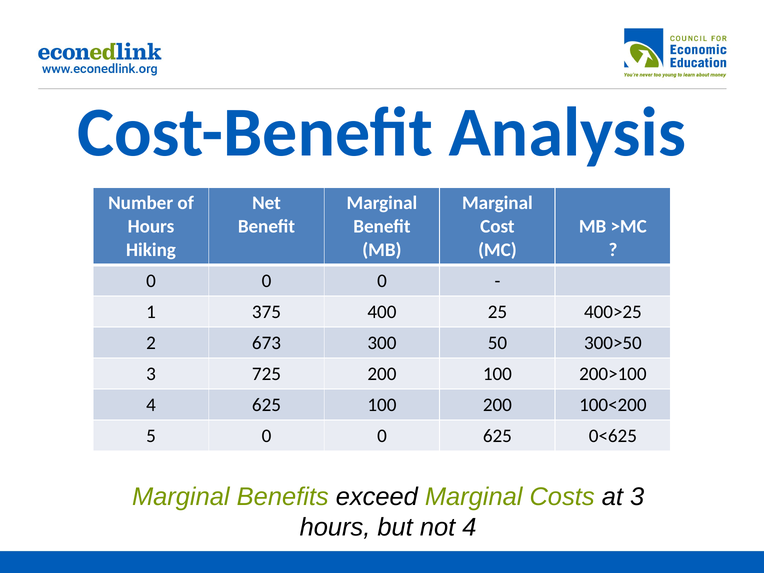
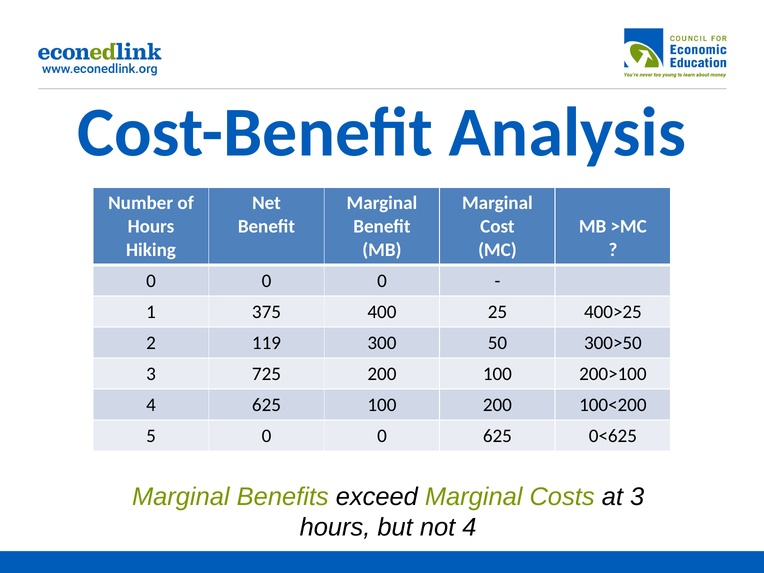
673: 673 -> 119 (266, 343)
